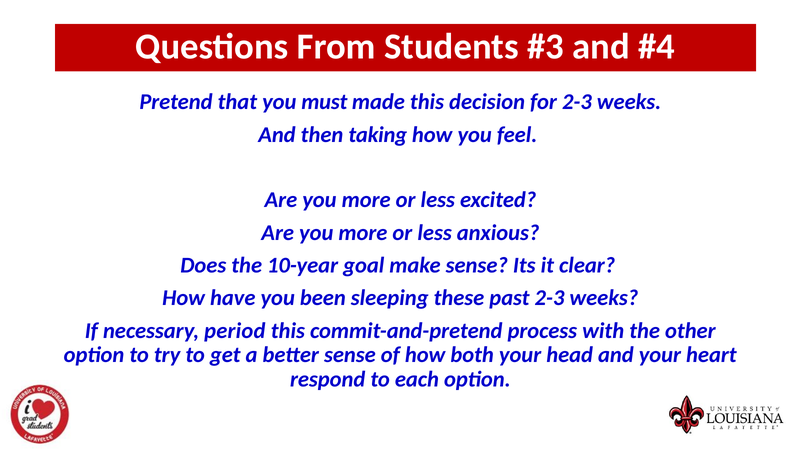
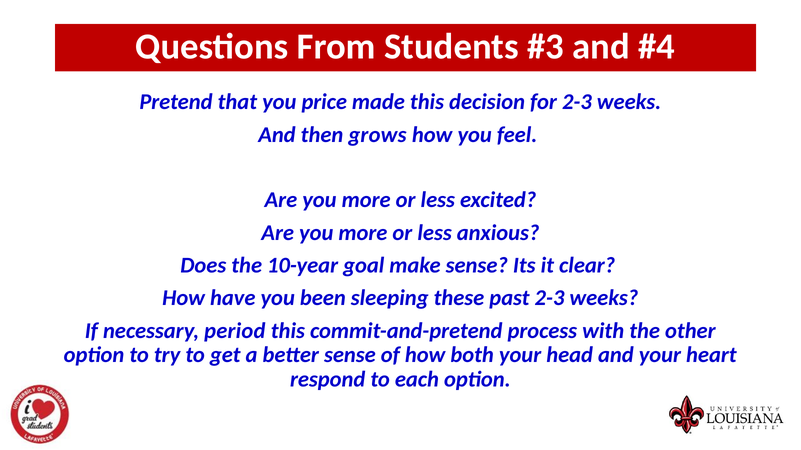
must: must -> price (324, 102)
taking: taking -> grows (378, 135)
